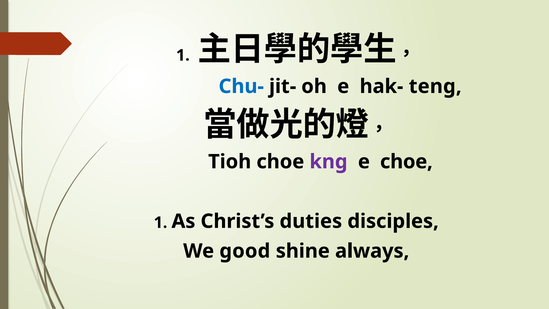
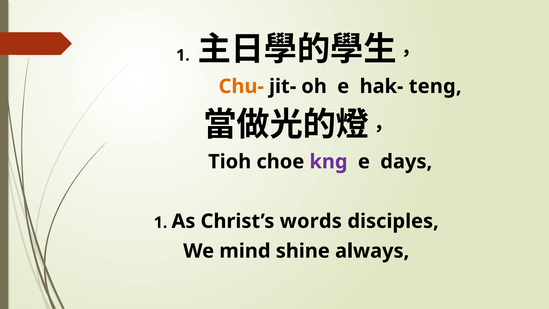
Chu- colour: blue -> orange (241, 86)
e choe: choe -> days (406, 162)
duties: duties -> words (311, 221)
good: good -> mind (245, 251)
